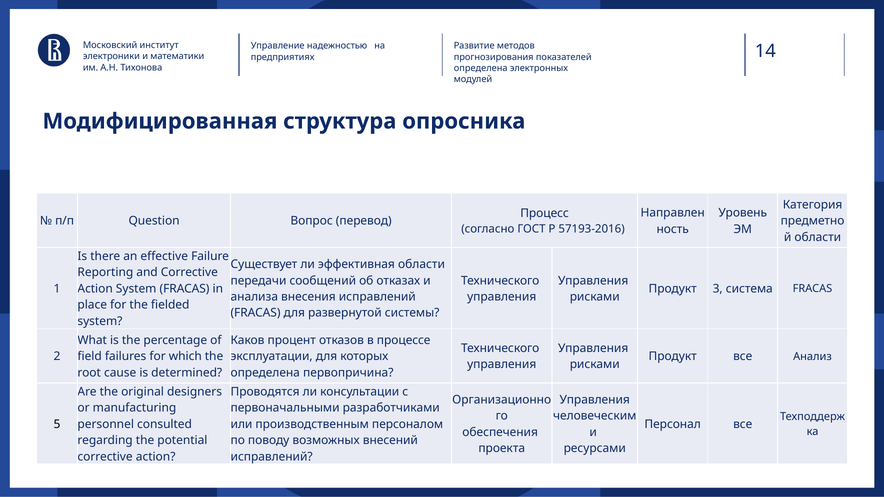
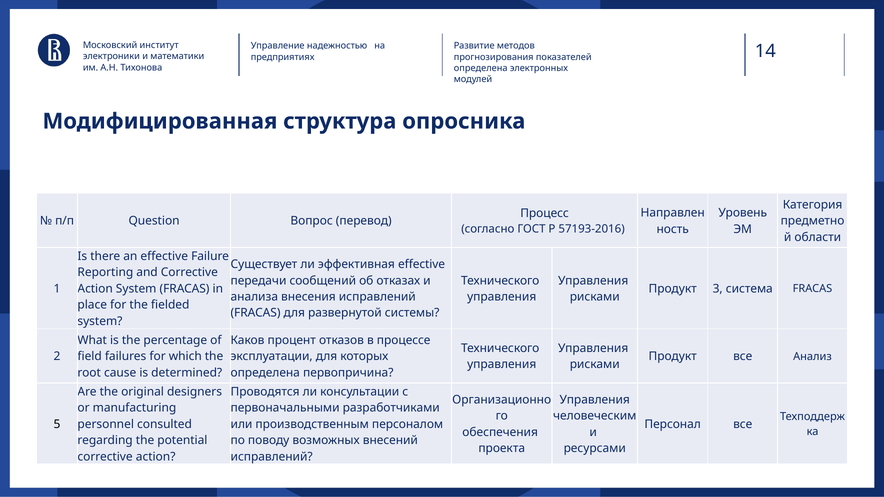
эффективная области: области -> effective (422, 264)
